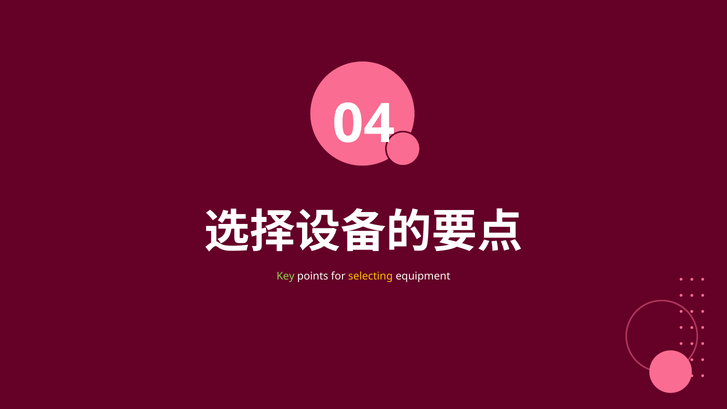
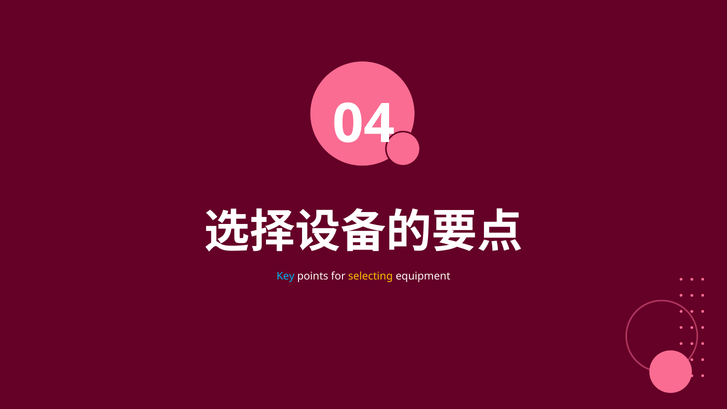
Key colour: light green -> light blue (286, 276)
